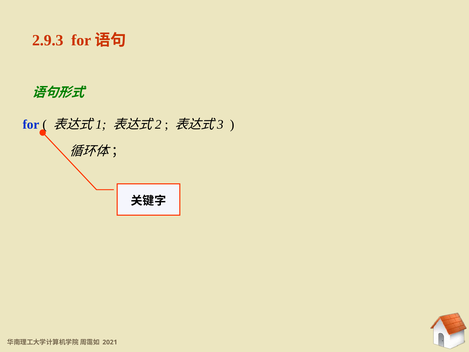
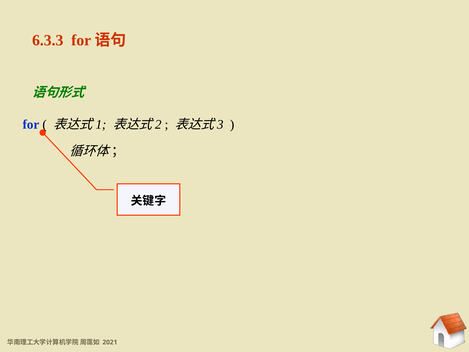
2.9.3: 2.9.3 -> 6.3.3 (48, 40)
